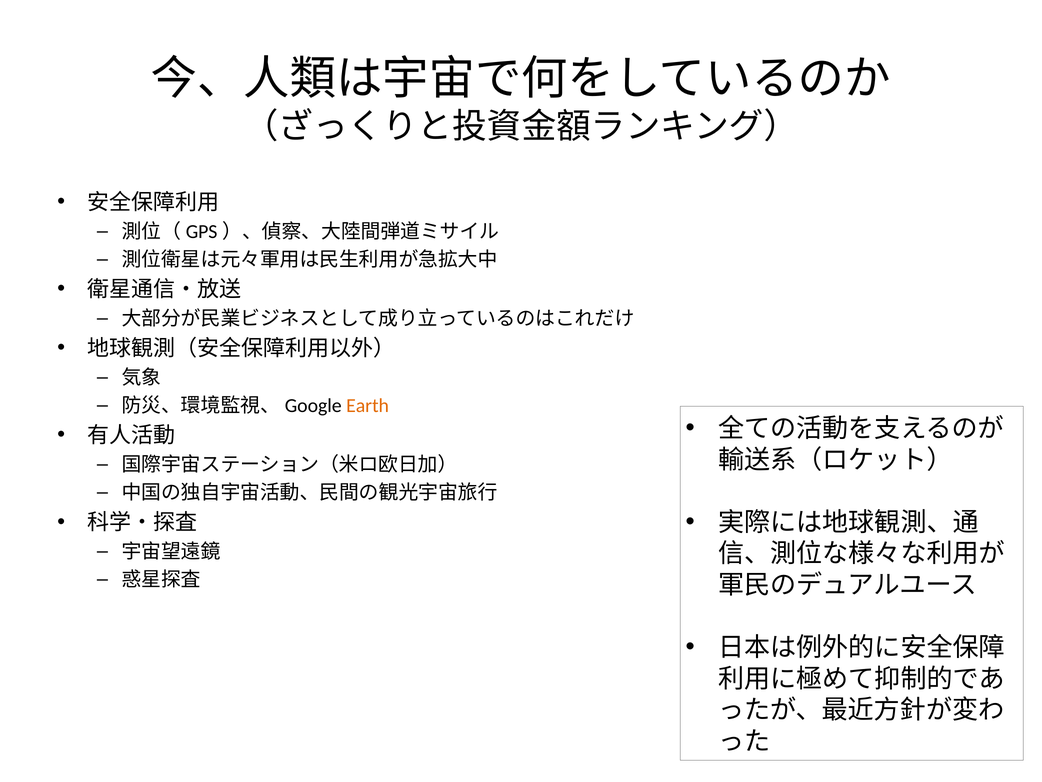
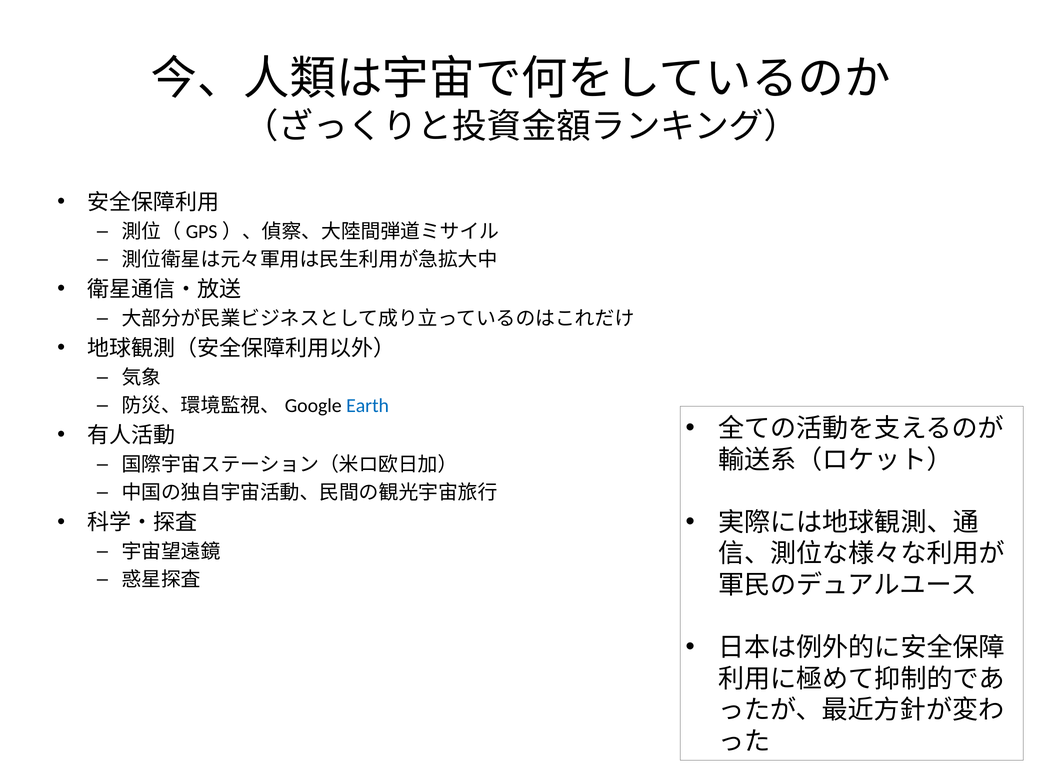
Earth colour: orange -> blue (368, 406)
